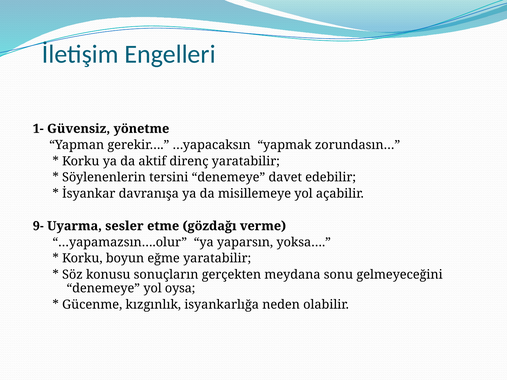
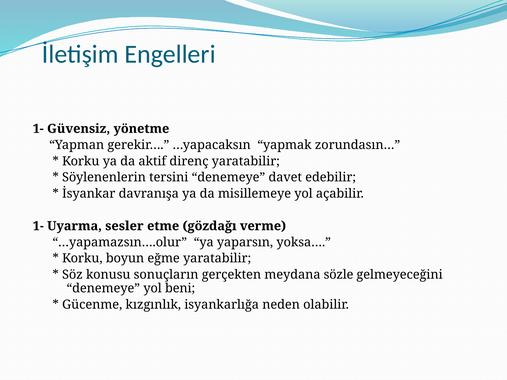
9-: 9- -> 1- (38, 226)
sonu: sonu -> sözle (339, 275)
oysa: oysa -> beni (180, 289)
